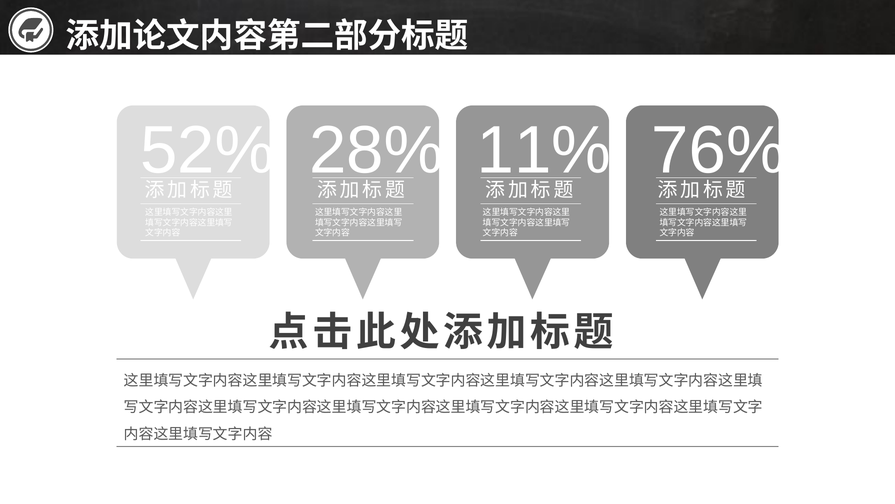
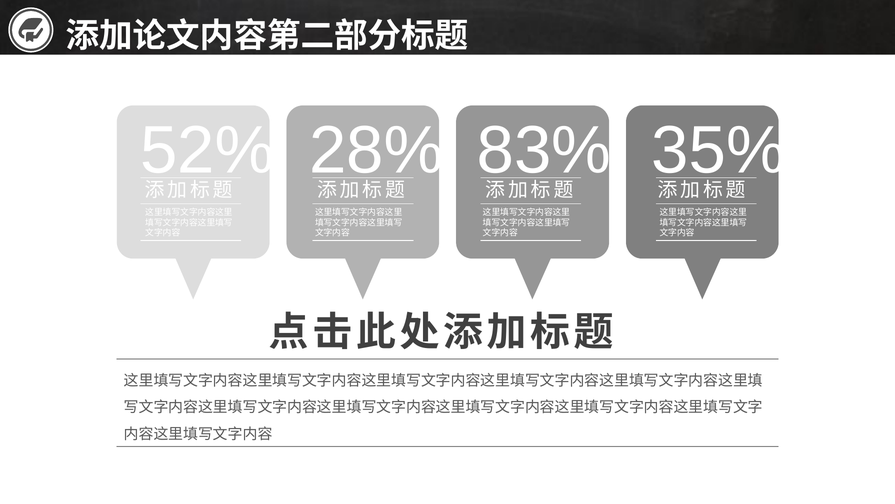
11%: 11% -> 83% (544, 150)
76%: 76% -> 35% (719, 150)
